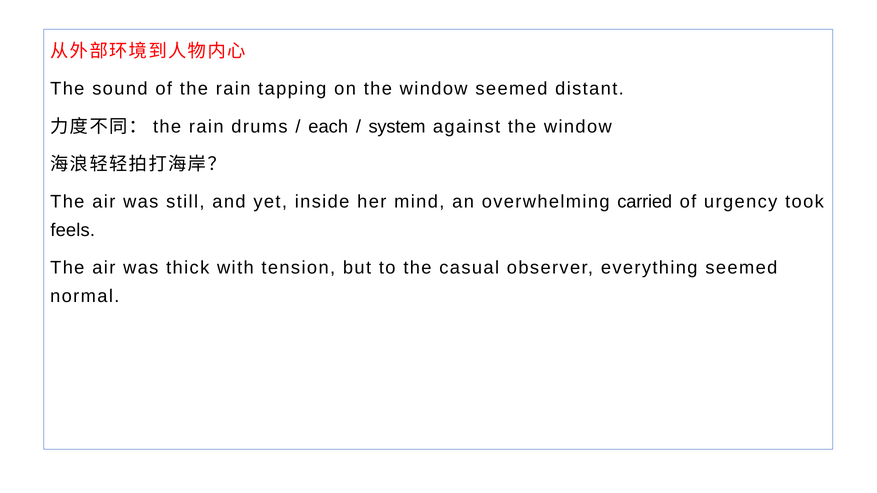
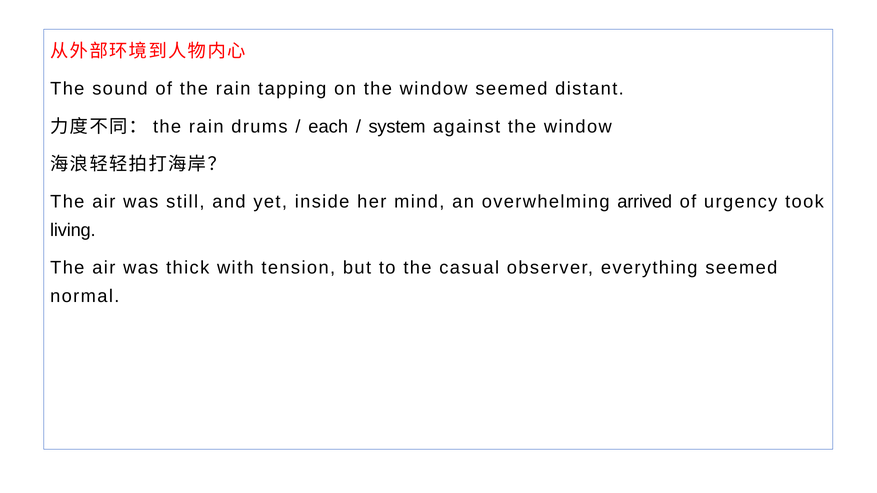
carried: carried -> arrived (645, 202)
feels: feels -> living (73, 230)
